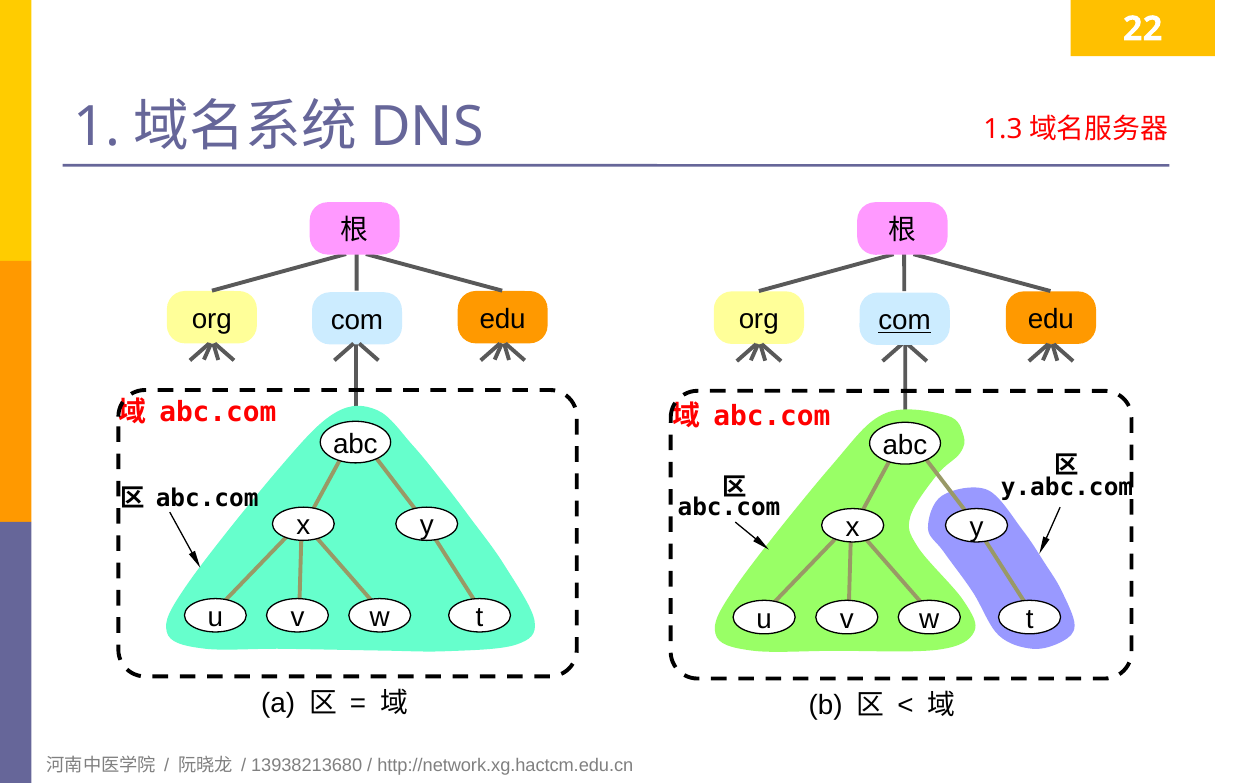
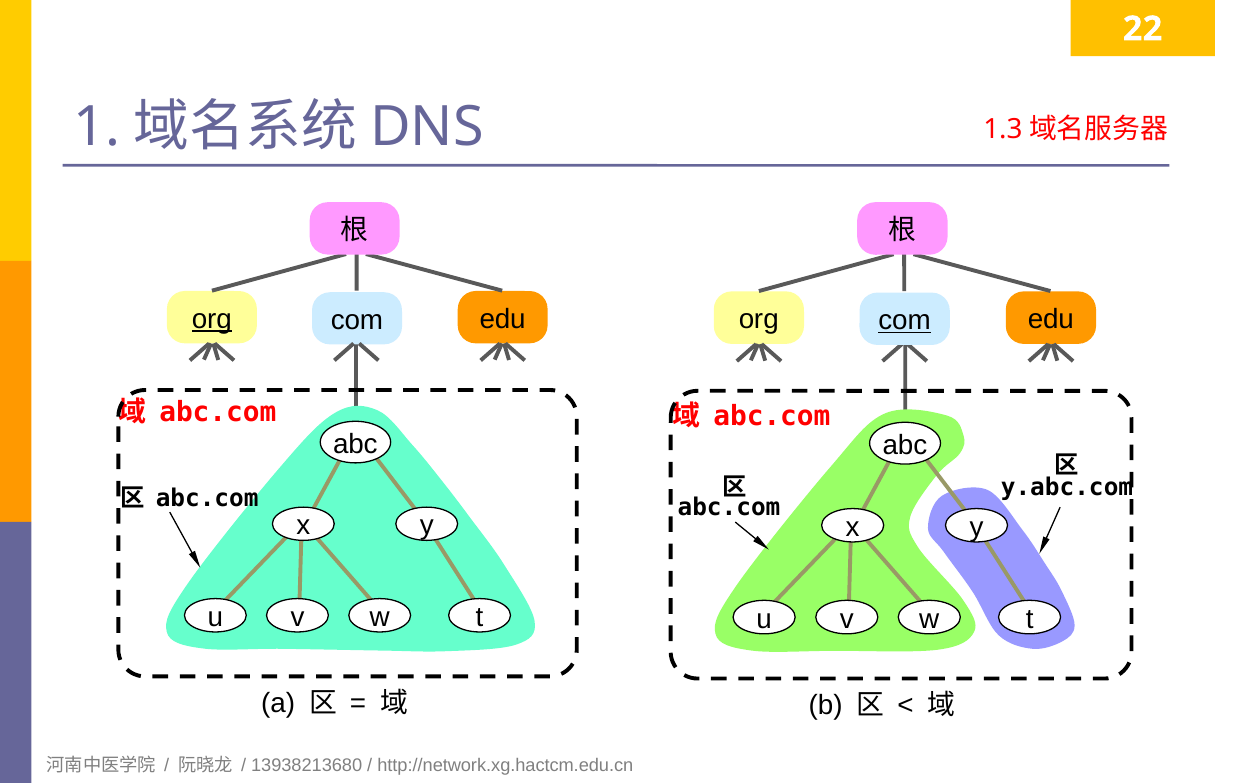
org underline: none -> present (212, 319)
